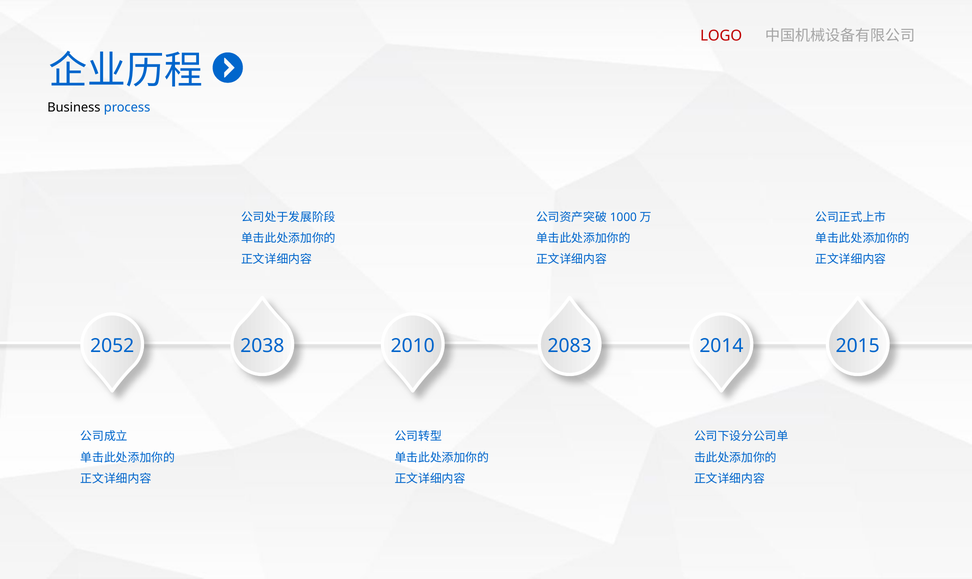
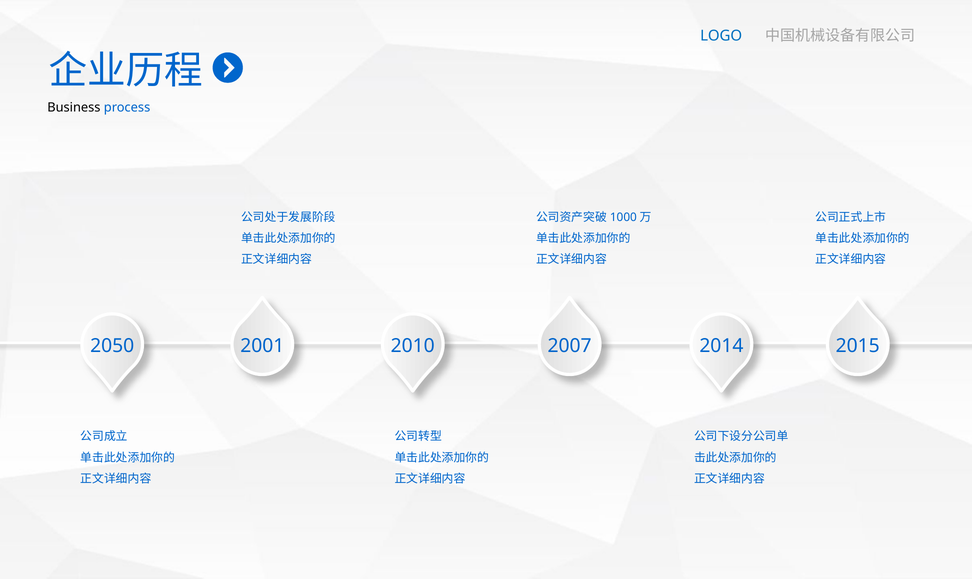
LOGO colour: red -> blue (721, 36)
2052: 2052 -> 2050 (112, 346)
2038: 2038 -> 2001 (262, 346)
2083: 2083 -> 2007 (570, 346)
